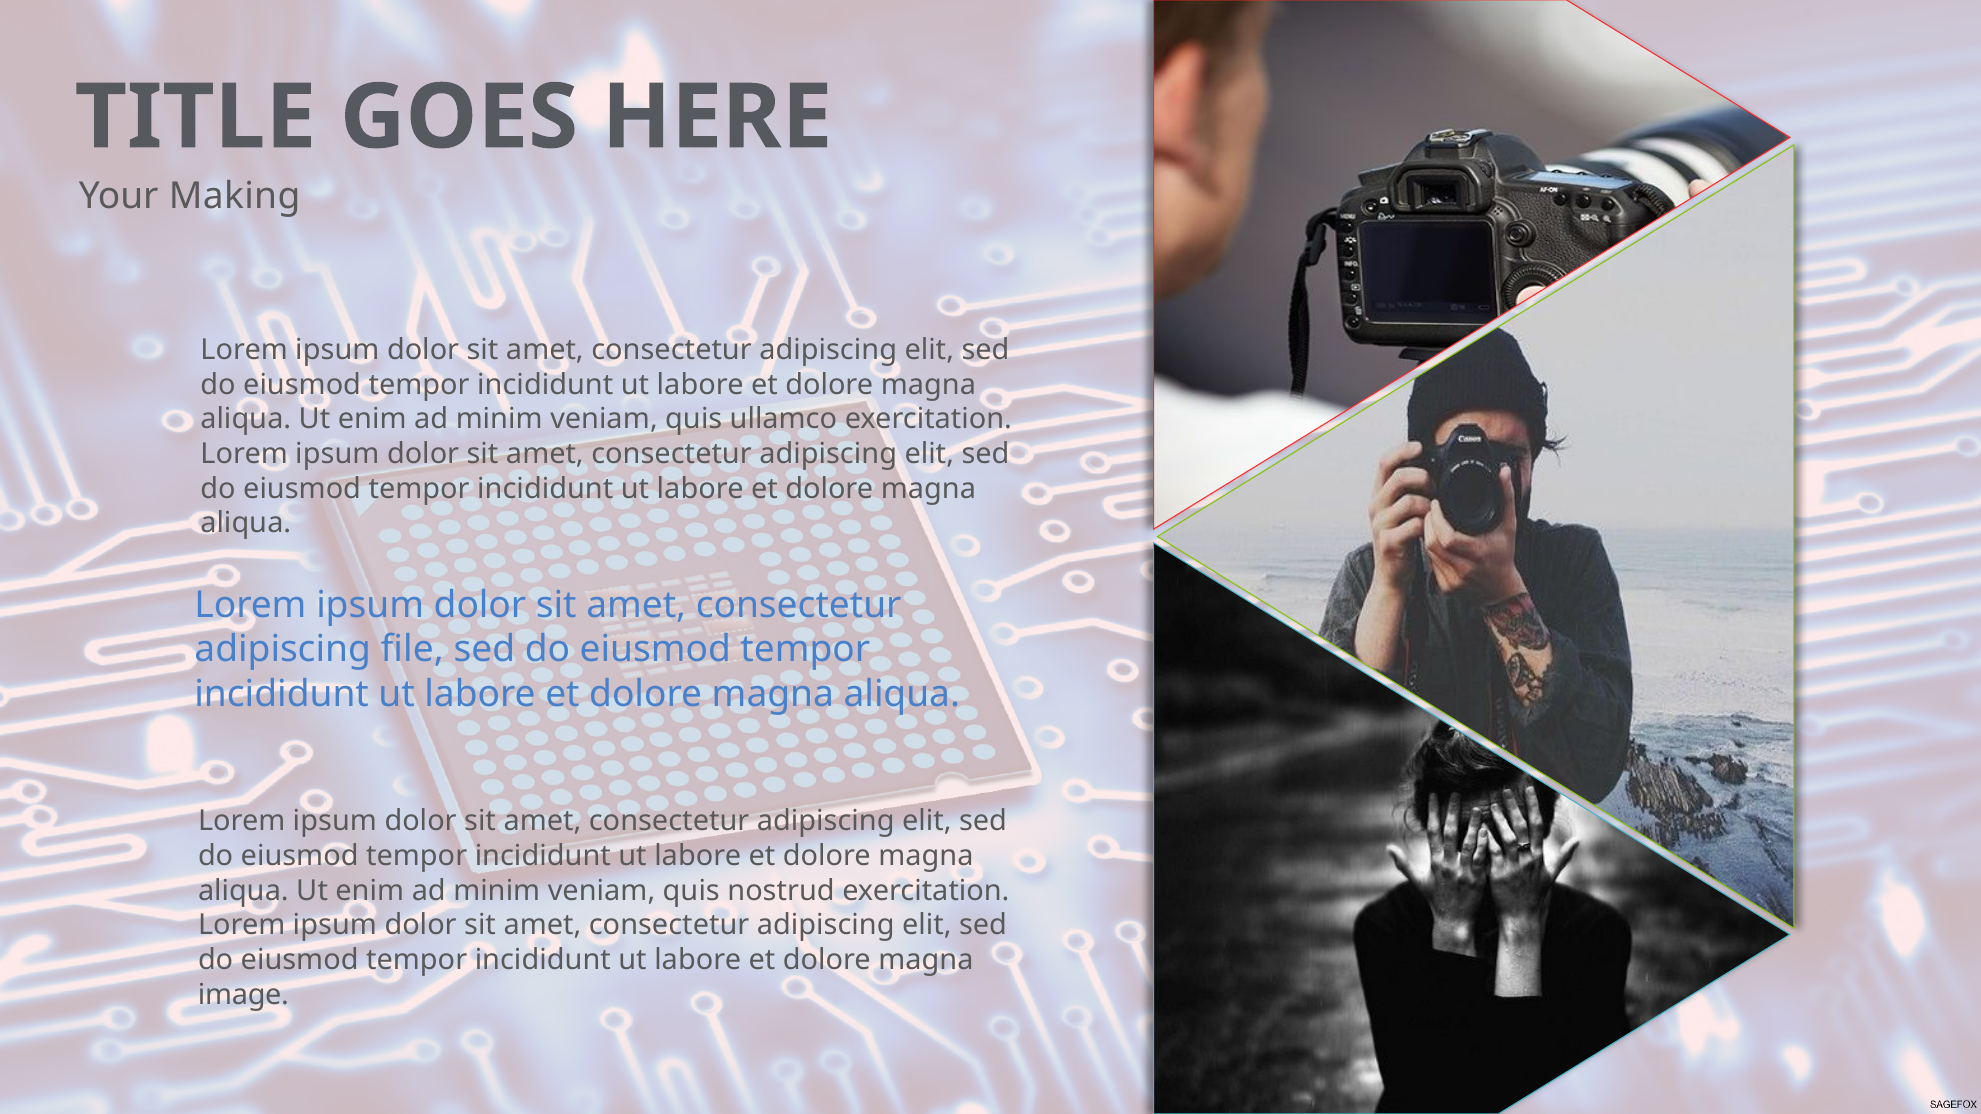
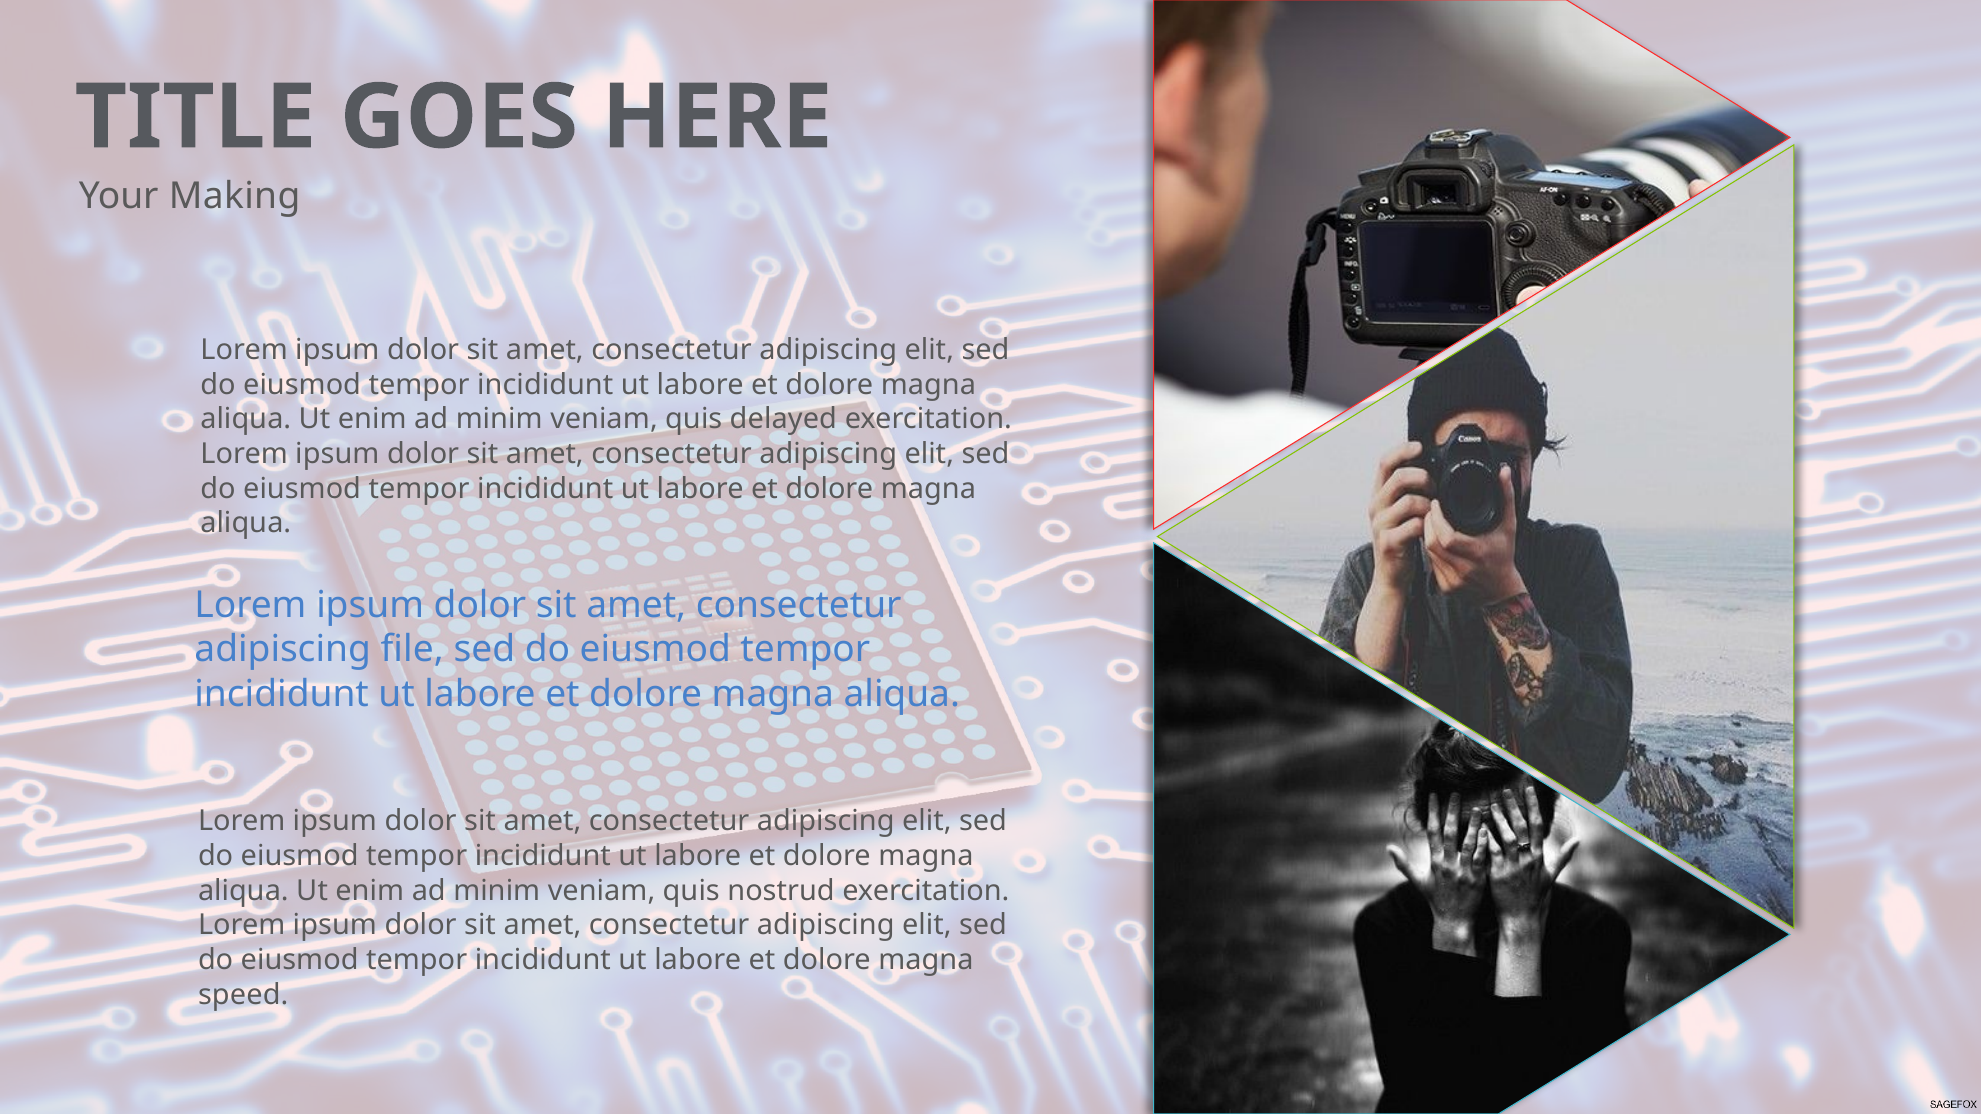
ullamco: ullamco -> delayed (783, 420)
image: image -> speed (243, 995)
